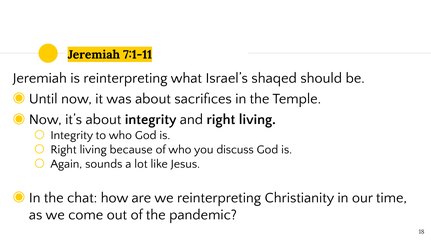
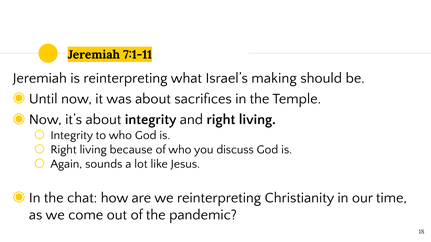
shaqed: shaqed -> making (274, 78)
